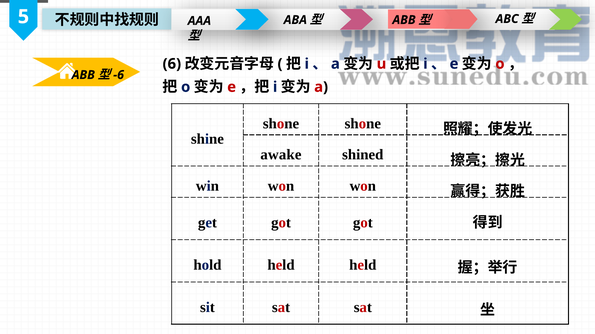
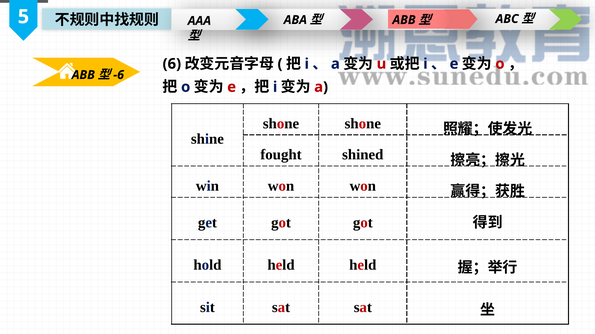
awake: awake -> fought (281, 155)
